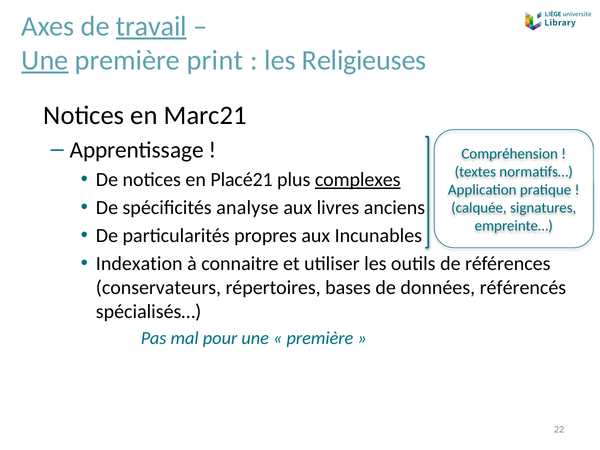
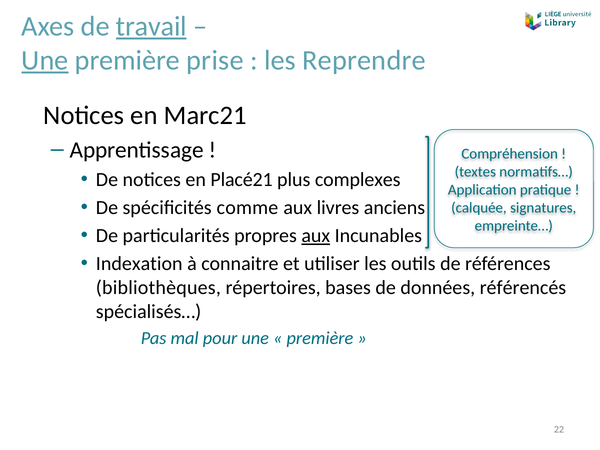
print: print -> prise (215, 60)
Religieuses: Religieuses -> Reprendre (364, 60)
complexes underline: present -> none (358, 180)
analyse: analyse -> comme (247, 208)
aux underline: none -> present (316, 236)
conservateurs: conservateurs -> bibliothèques (158, 288)
